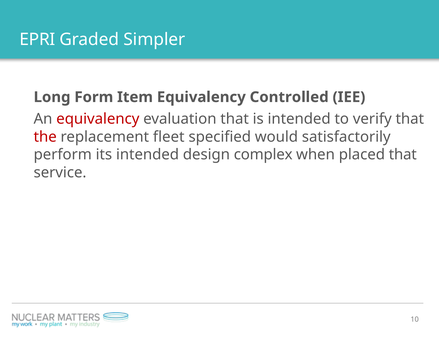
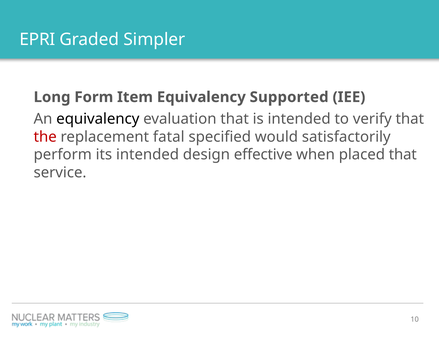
Controlled: Controlled -> Supported (289, 97)
equivalency colour: red -> black (98, 119)
fleet: fleet -> fatal (169, 137)
complex: complex -> effective (263, 155)
